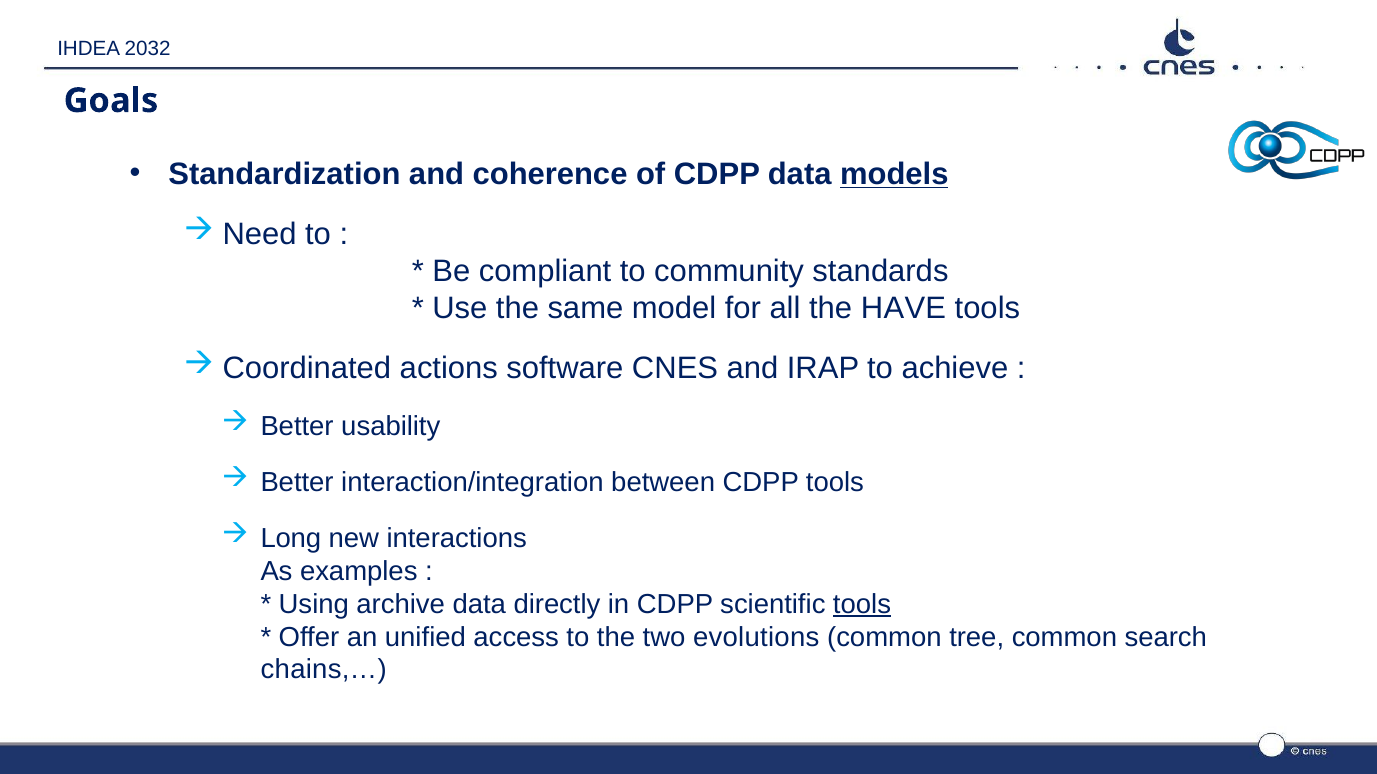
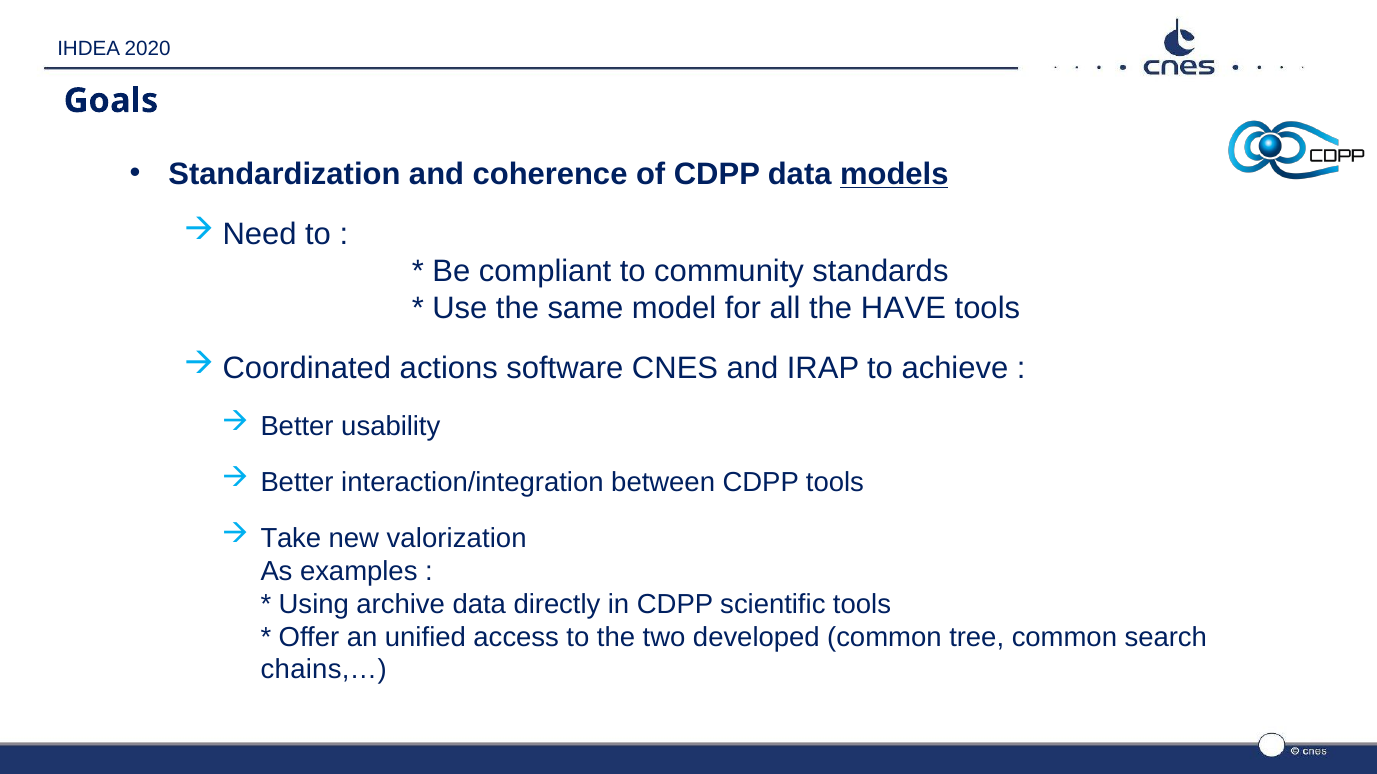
2032: 2032 -> 2020 (148, 48)
Long: Long -> Take (291, 538)
interactions: interactions -> valorization (457, 538)
tools underline: present -> none (862, 604)
evolutions: evolutions -> developed (756, 637)
